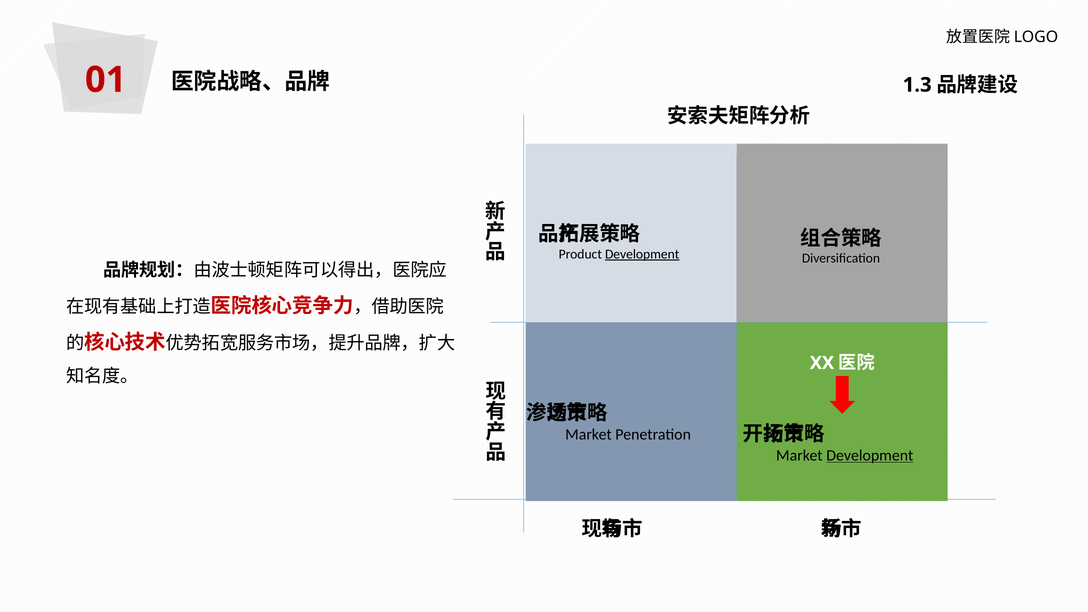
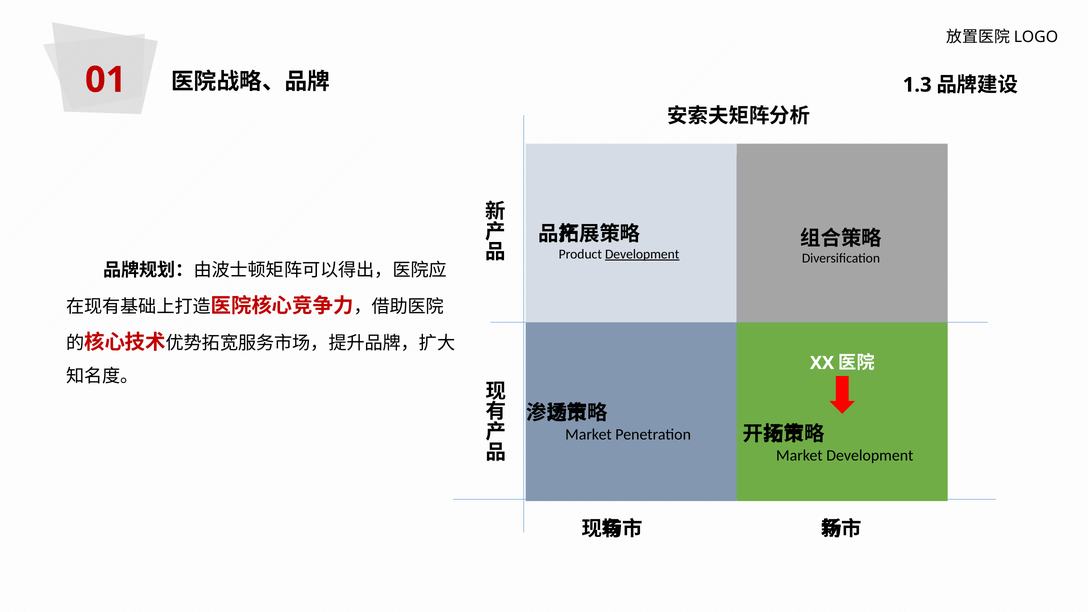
Development underline: present -> none (870, 455)
